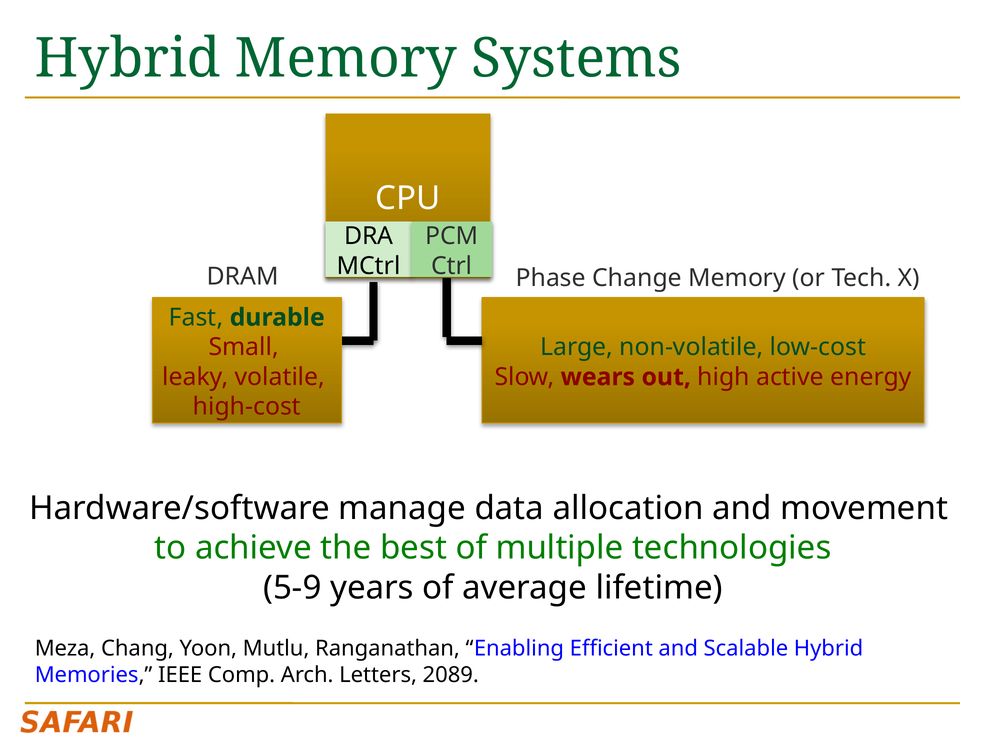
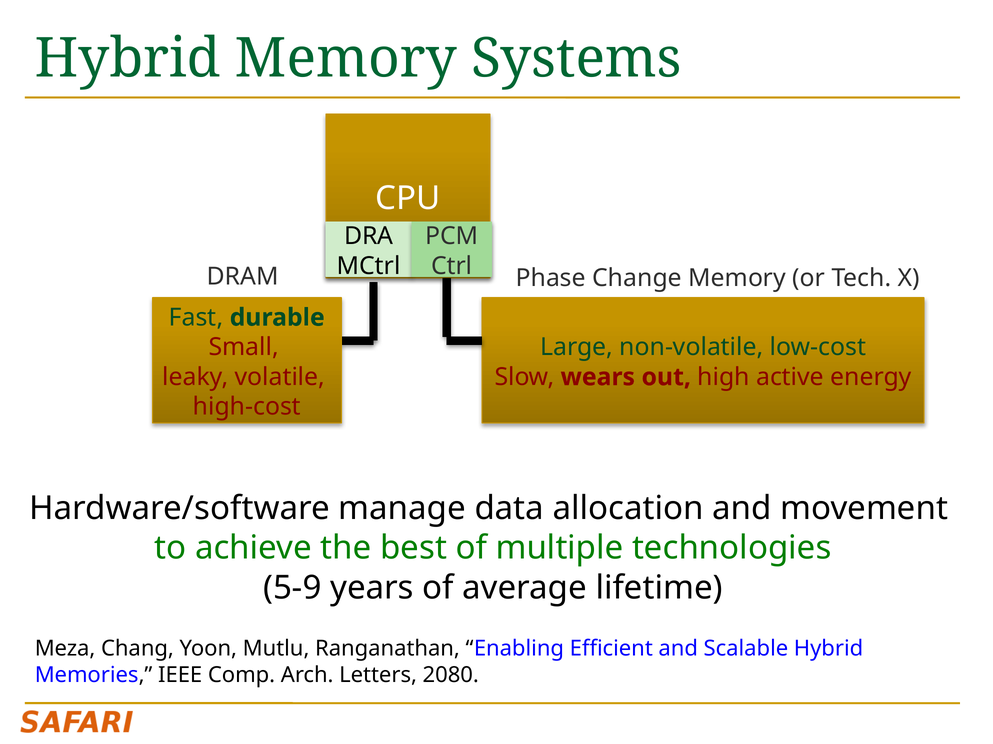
2089: 2089 -> 2080 (451, 676)
